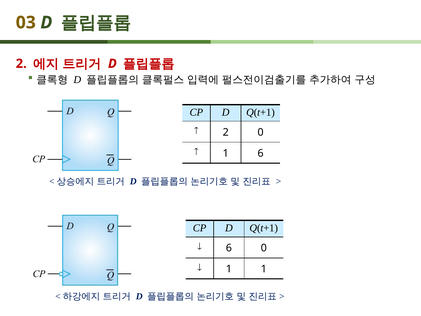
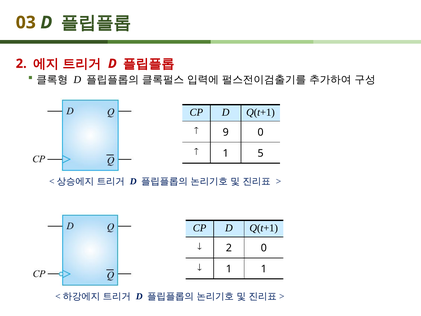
2: 2 -> 9 (226, 132)
1 6: 6 -> 5 (261, 153)
6: 6 -> 2 (229, 248)
